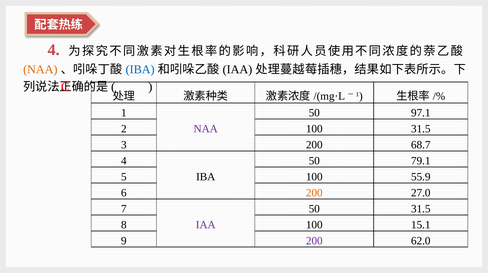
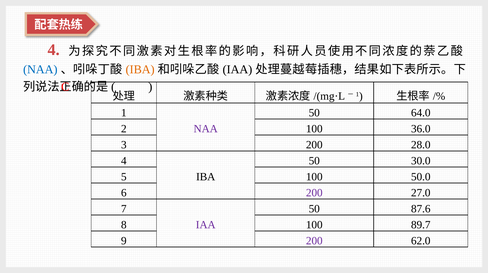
NAA colour: orange -> blue (40, 70)
IBA colour: blue -> orange (140, 70)
97.1: 97.1 -> 64.0 (421, 113)
100 31.5: 31.5 -> 36.0 (421, 129)
68.7: 68.7 -> 28.0 (421, 145)
79.1: 79.1 -> 30.0 (421, 161)
55.9: 55.9 -> 50.0 (421, 177)
200 colour: orange -> purple (314, 193)
50 31.5: 31.5 -> 87.6 (421, 209)
15.1: 15.1 -> 89.7 (421, 225)
